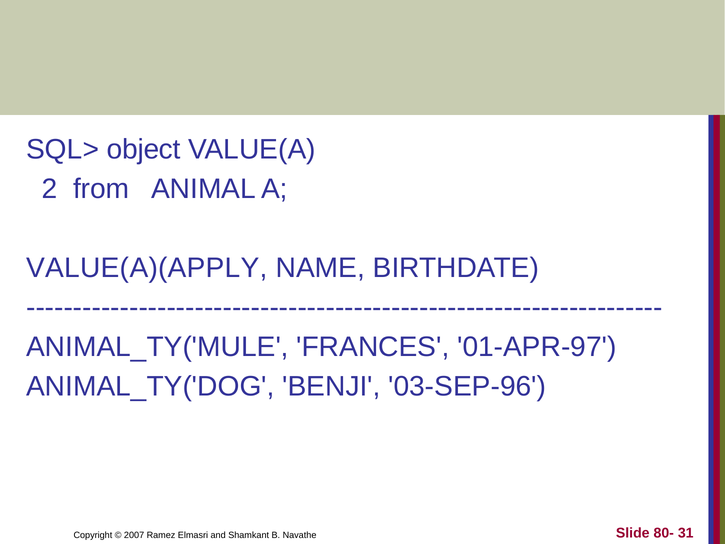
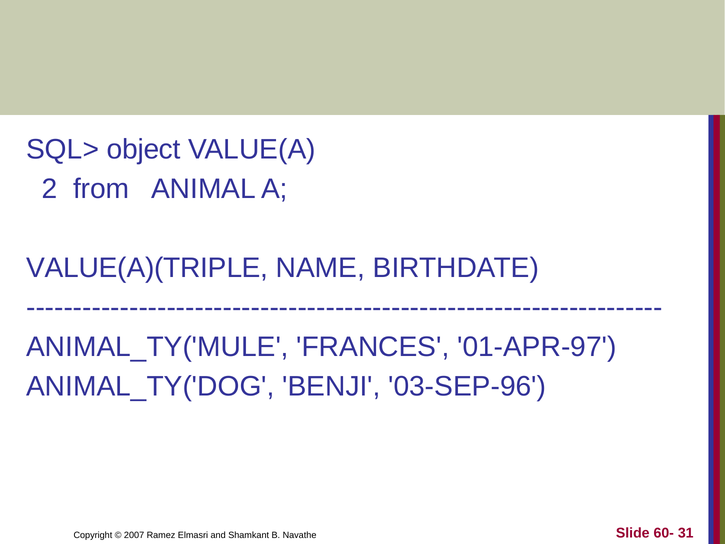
VALUE(A)(APPLY: VALUE(A)(APPLY -> VALUE(A)(TRIPLE (147, 268)
80-: 80- -> 60- (664, 533)
